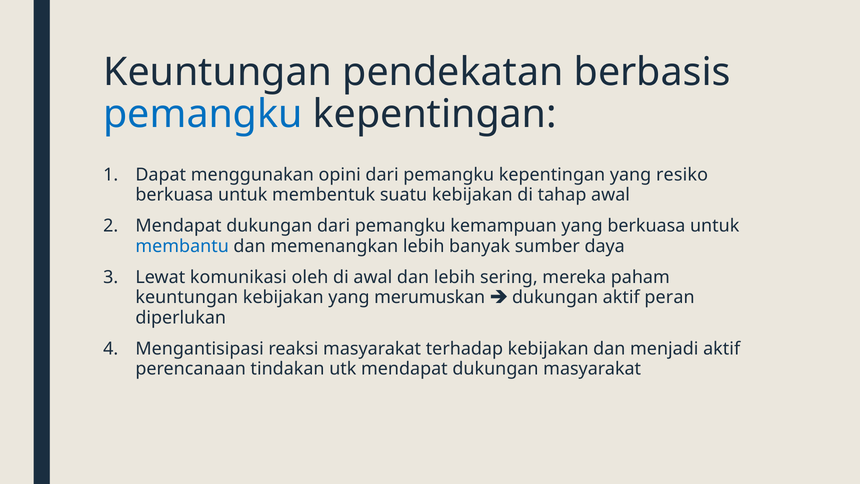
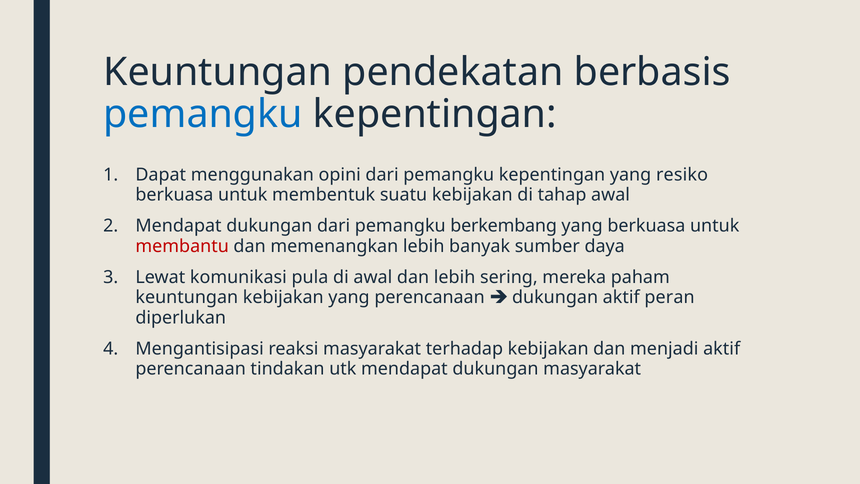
kemampuan: kemampuan -> berkembang (504, 226)
membantu colour: blue -> red (182, 246)
oleh: oleh -> pula (310, 277)
yang merumuskan: merumuskan -> perencanaan (430, 297)
